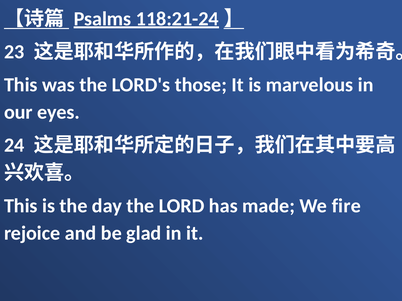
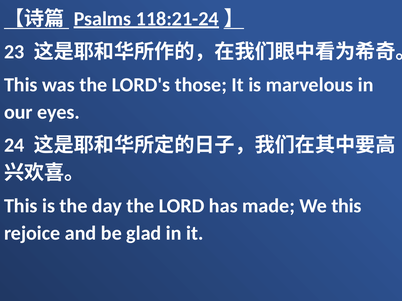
We fire: fire -> this (347, 206)
